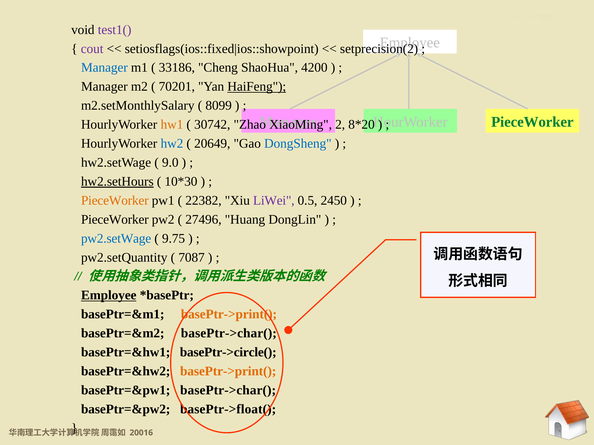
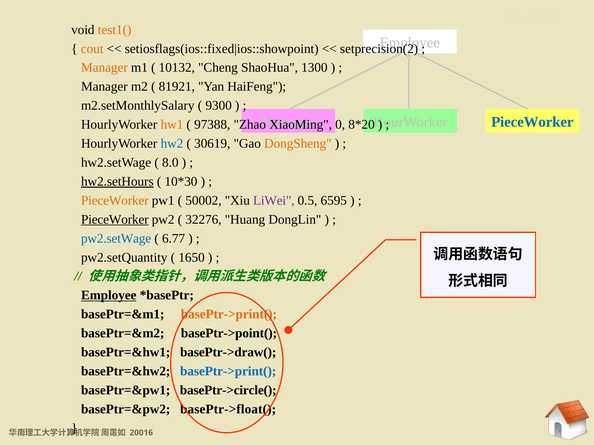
test1( colour: purple -> orange (115, 30)
cout colour: purple -> orange (92, 49)
Manager colour: blue -> orange (104, 68)
33186: 33186 -> 10132 (177, 68)
4200: 4200 -> 1300 (314, 68)
70201: 70201 -> 81921 (177, 87)
HaiFeng underline: present -> none (257, 87)
8099: 8099 -> 9300 (219, 106)
PieceWorker colour: green -> blue (532, 122)
30742: 30742 -> 97388 (212, 125)
2: 2 -> 0 (340, 125)
20649: 20649 -> 30619 (212, 144)
DongSheng colour: blue -> orange (298, 144)
9.0: 9.0 -> 8.0 (170, 163)
22382: 22382 -> 50002 (203, 201)
2450: 2450 -> 6595 (334, 201)
PieceWorker underline: none -> present (115, 220)
27496: 27496 -> 32276 (203, 220)
9.75: 9.75 -> 6.77 (174, 239)
7087: 7087 -> 1650 (192, 258)
basePtr=&m2 basePtr->char(: basePtr->char( -> basePtr->point( (229, 334)
basePtr->circle(: basePtr->circle( -> basePtr->draw( (228, 353)
basePtr->print( colour: orange -> blue (228, 372)
basePtr=&pw1 basePtr->char(: basePtr->char( -> basePtr->circle( (228, 391)
